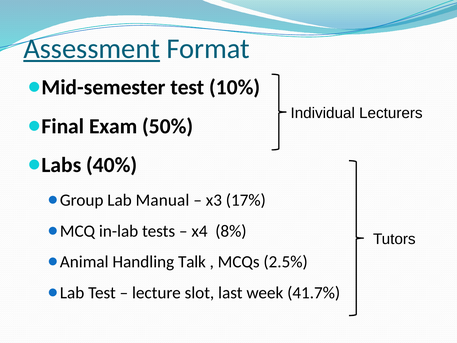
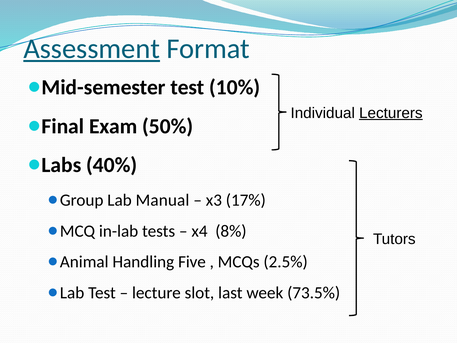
Lecturers underline: none -> present (391, 113)
Talk: Talk -> Five (192, 262)
41.7%: 41.7% -> 73.5% (314, 293)
